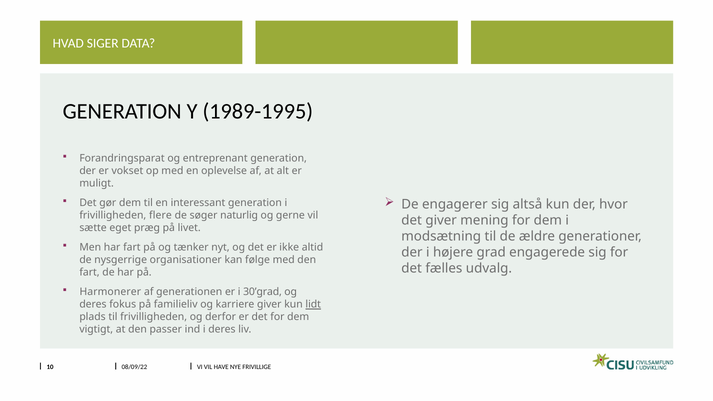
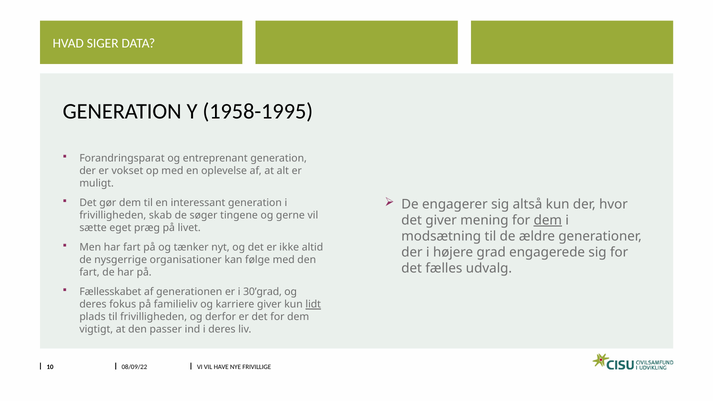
1989-1995: 1989-1995 -> 1958-1995 (258, 112)
flere: flere -> skab (160, 215)
naturlig: naturlig -> tingene (239, 215)
dem underline: none -> present (548, 220)
Harmonerer: Harmonerer -> Fællesskabet (110, 292)
